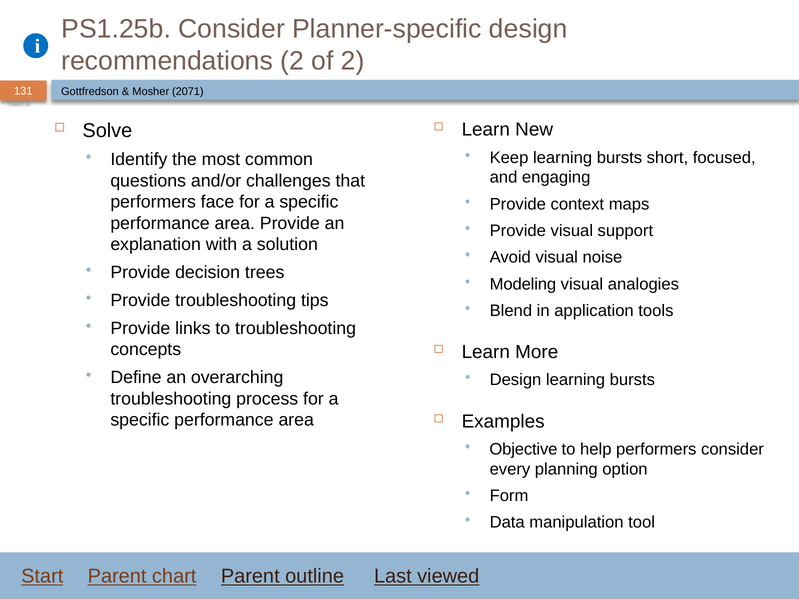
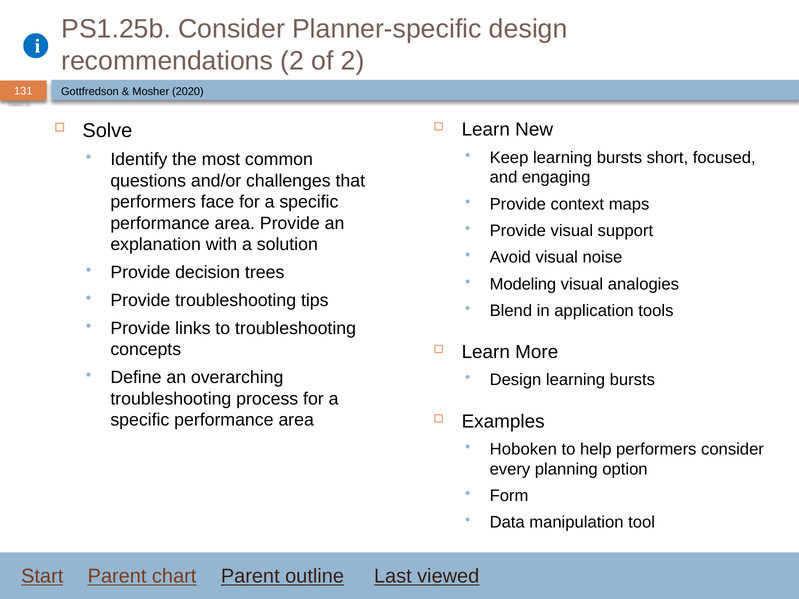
2071: 2071 -> 2020 (188, 91)
Objective: Objective -> Hoboken (523, 449)
